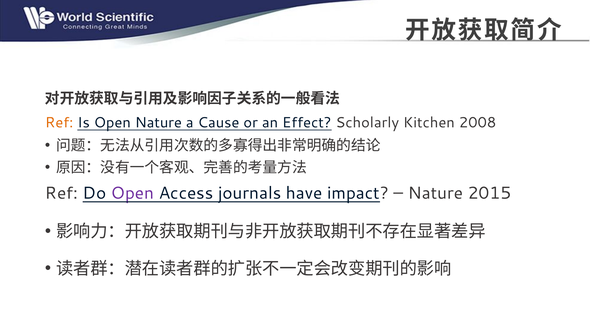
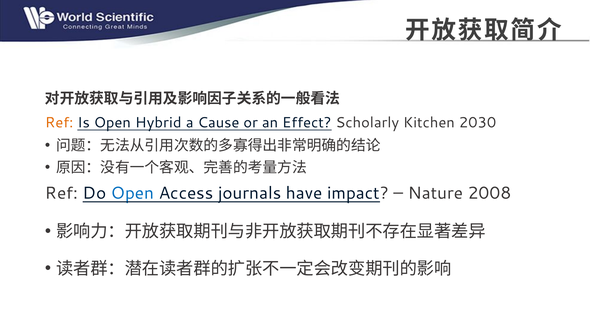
Open Nature: Nature -> Hybrid (158, 123)
2008: 2008 -> 2030 (478, 123)
Open colour: purple -> blue (132, 193)
2015: 2015 -> 2008 (490, 193)
